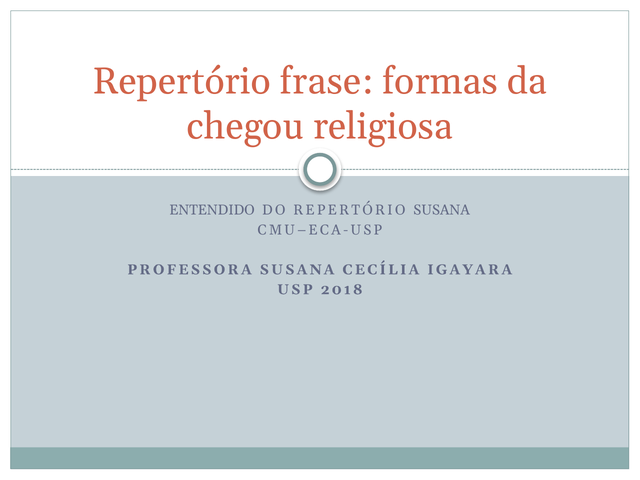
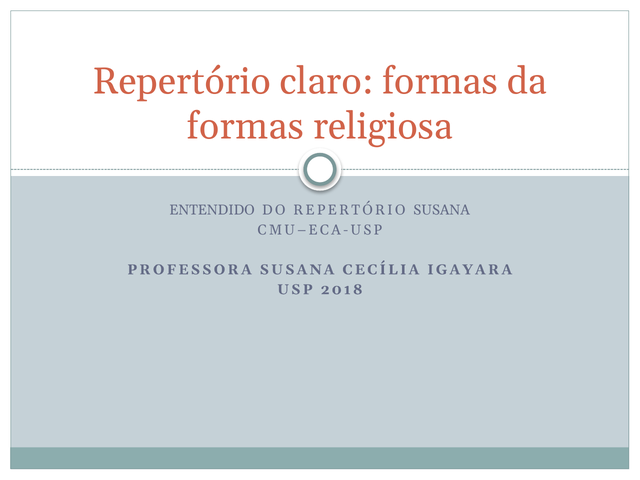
frase: frase -> claro (327, 82)
chegou: chegou -> formas (245, 126)
